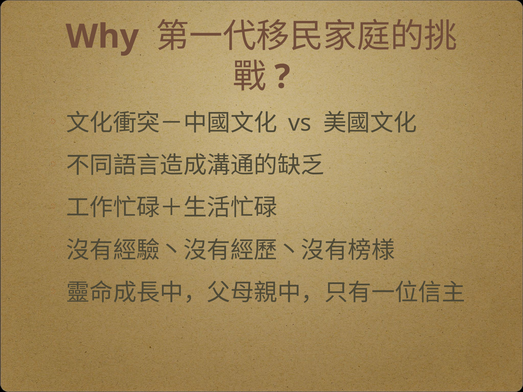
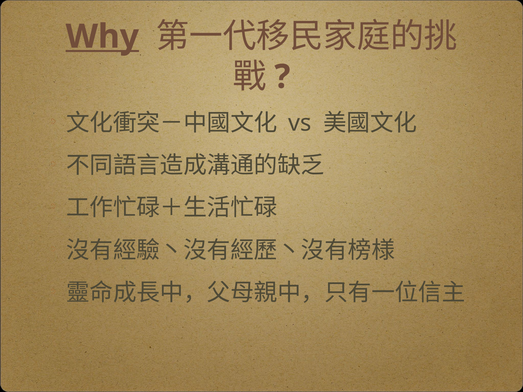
Why underline: none -> present (102, 37)
